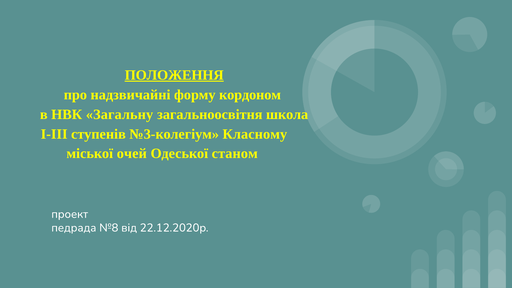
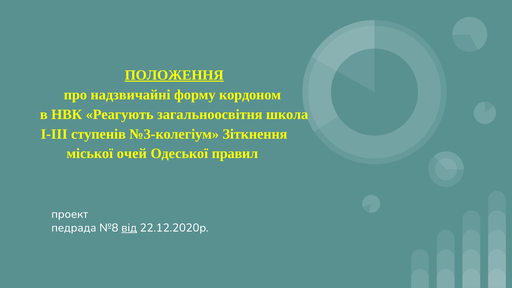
Загальну: Загальну -> Реагують (120, 114)
Класному: Класному -> Зіткнення (255, 134)
станом: станом -> правил (235, 154)
від underline: none -> present (129, 228)
